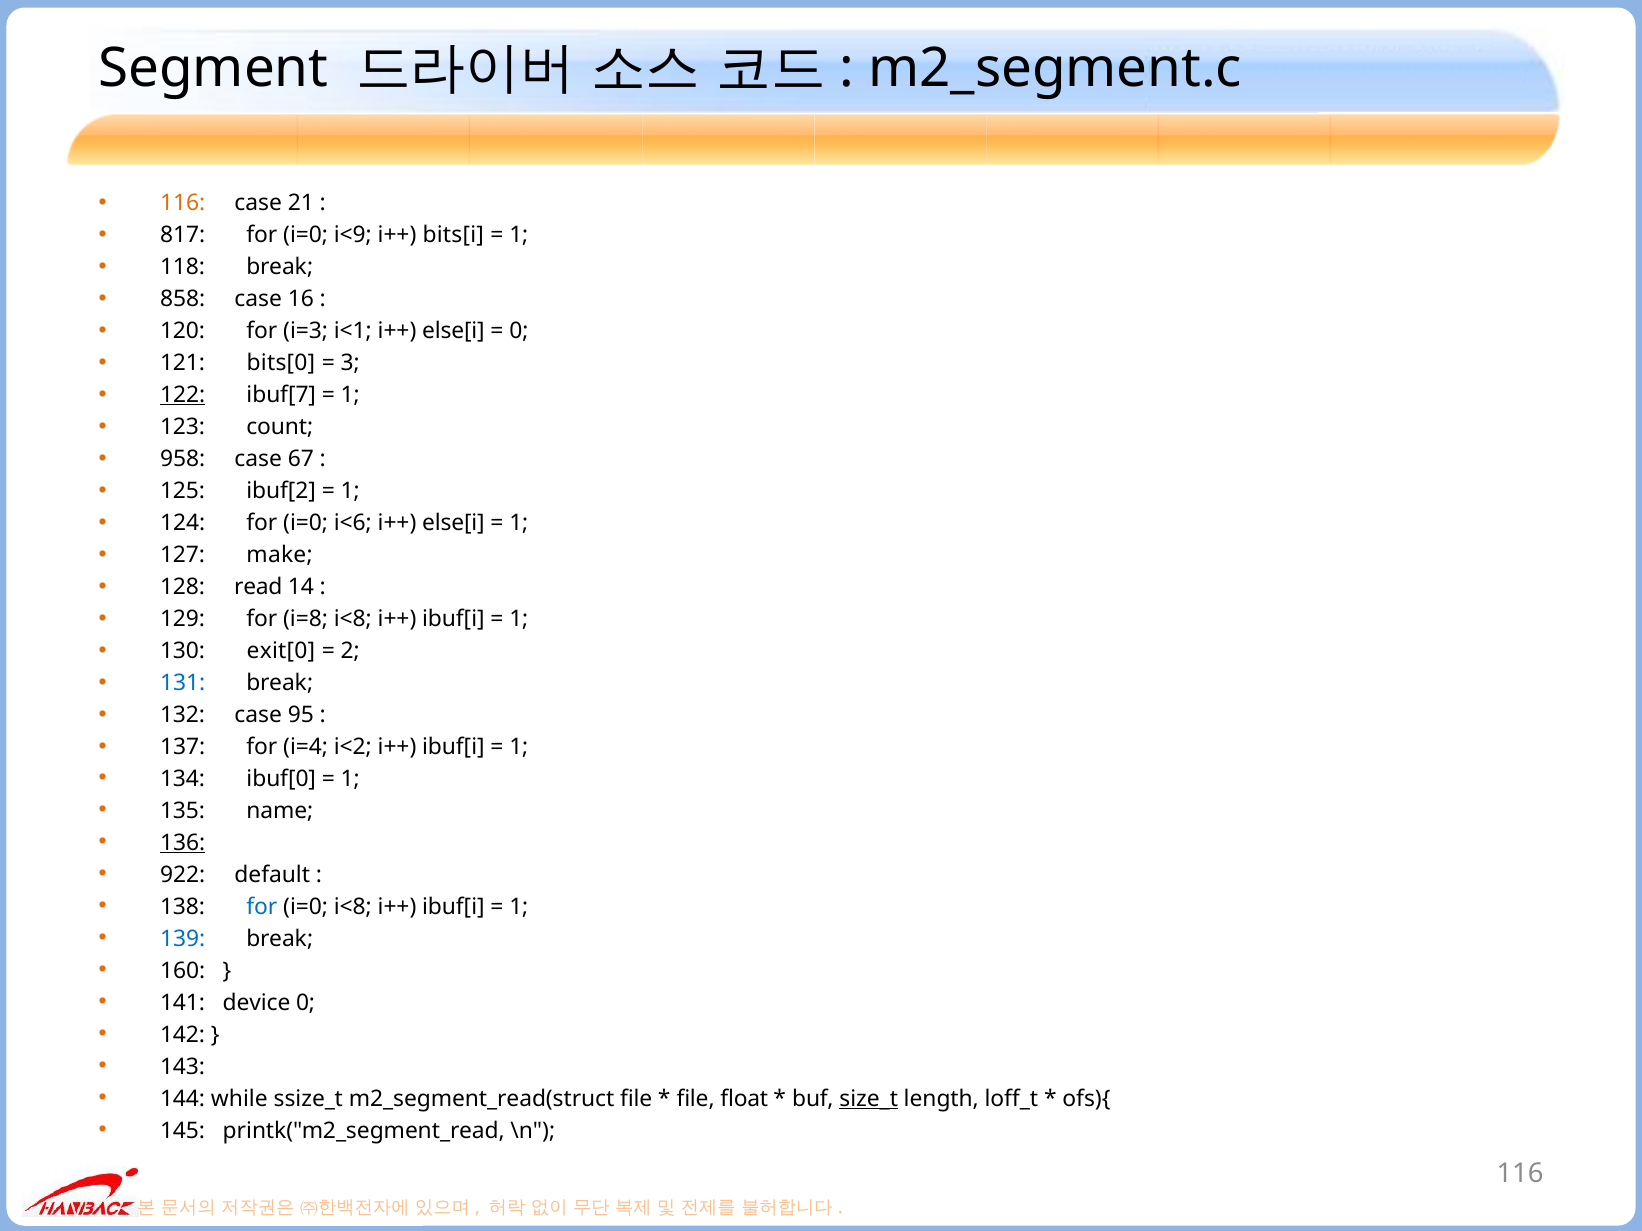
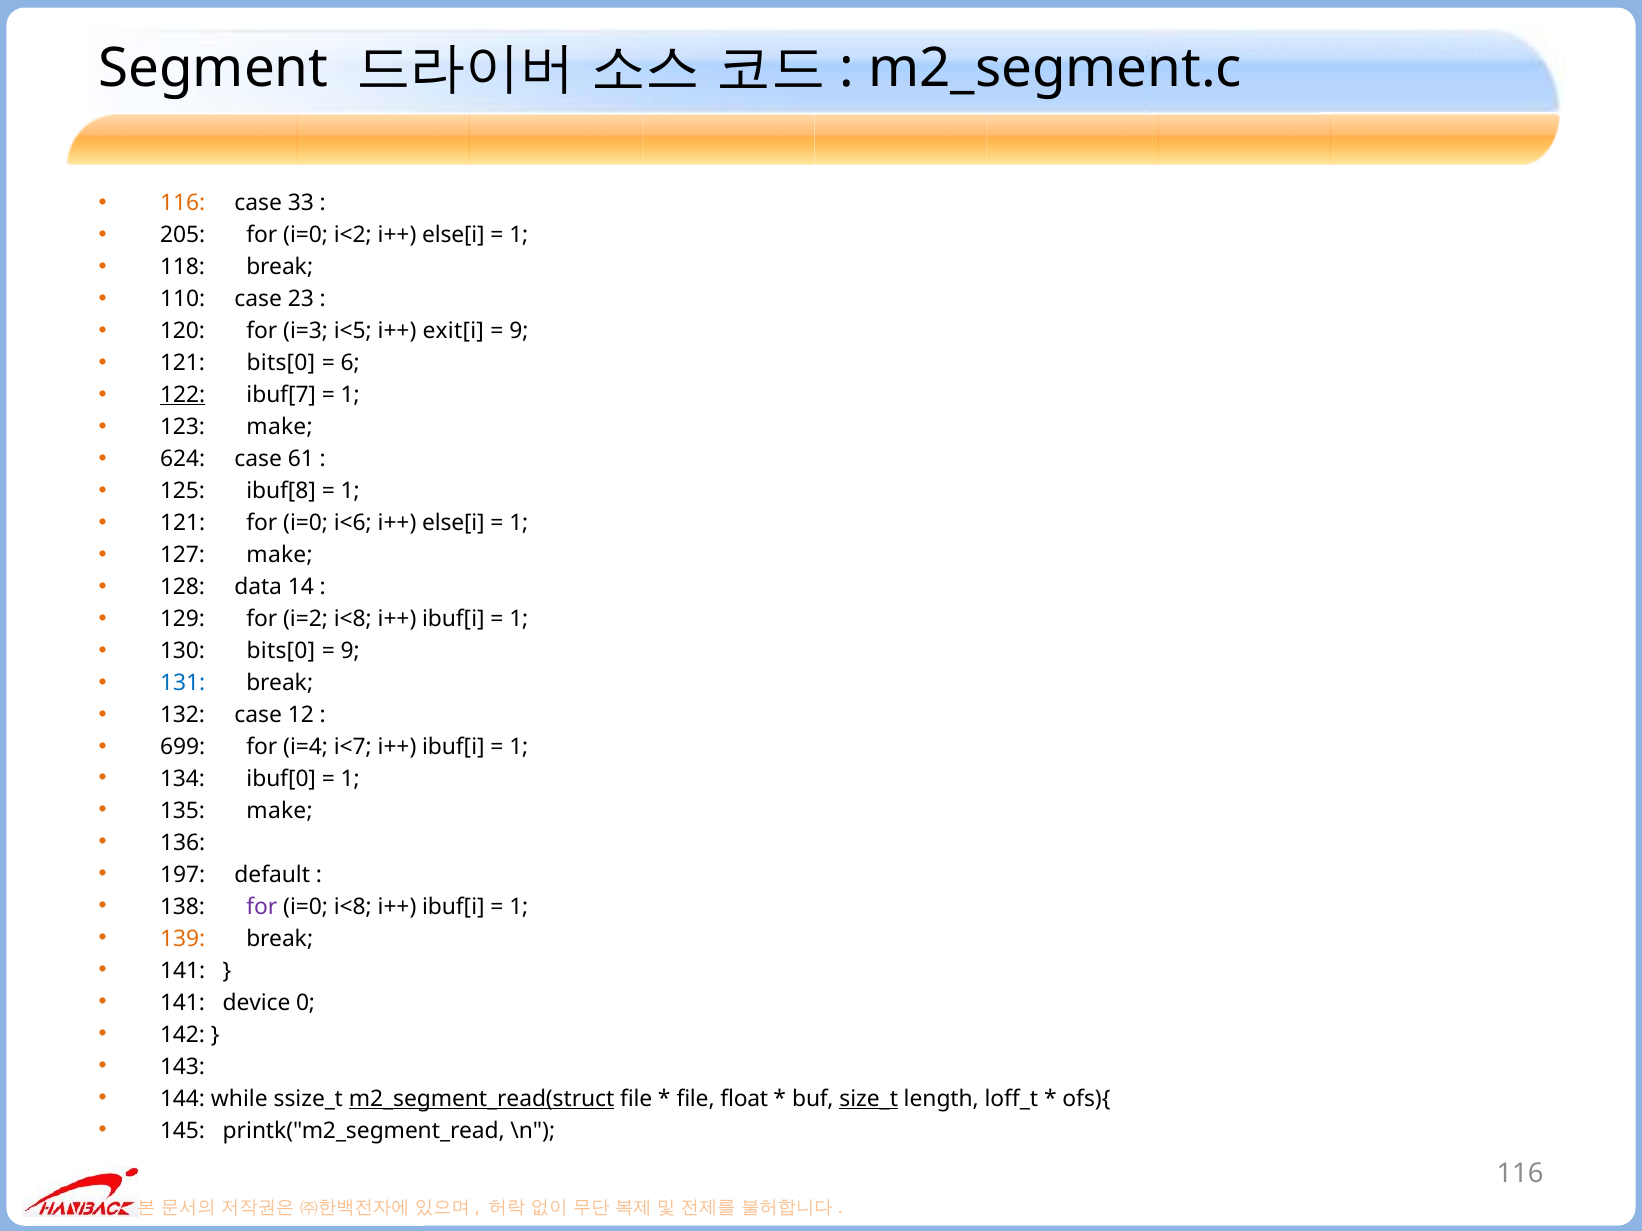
21: 21 -> 33 (301, 203)
817: 817 -> 205 (183, 235)
i<9: i<9 -> i<2 (353, 235)
bits[i: bits[i -> else[i (453, 235)
858: 858 -> 110 (183, 299)
16: 16 -> 23 (301, 299)
i<1: i<1 -> i<5 (353, 331)
else[i: else[i -> exit[i (453, 331)
0: 0 -> 9 (519, 331)
3: 3 -> 6 (350, 363)
123 count: count -> make (280, 427)
958: 958 -> 624 (183, 459)
67: 67 -> 61 (301, 459)
ibuf[2: ibuf[2 -> ibuf[8 (281, 491)
124: 124 -> 121 (183, 523)
read: read -> data (258, 587)
i=8: i=8 -> i=2 (306, 619)
130 exit[0: exit[0 -> bits[0 (281, 651)
2: 2 -> 9 (350, 651)
95: 95 -> 12 (301, 715)
137: 137 -> 699 (183, 747)
i<2: i<2 -> i<7 (353, 747)
135 name: name -> make (280, 811)
136 underline: present -> none (183, 843)
922: 922 -> 197 (183, 875)
for colour: blue -> purple (262, 907)
139 colour: blue -> orange (183, 939)
160: 160 -> 141 (183, 971)
m2_segment_read(struct underline: none -> present (482, 1099)
